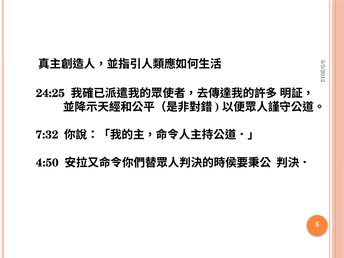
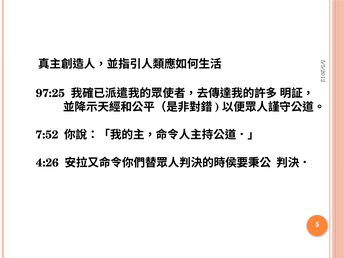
24:25: 24:25 -> 97:25 (50, 93)
7:32: 7:32 -> 7:52 (47, 135)
4:50: 4:50 -> 4:26 (47, 163)
